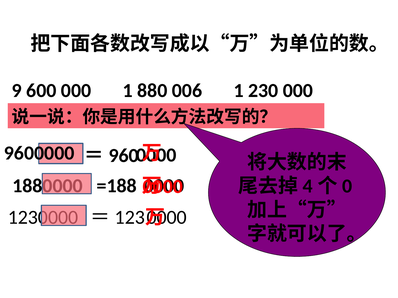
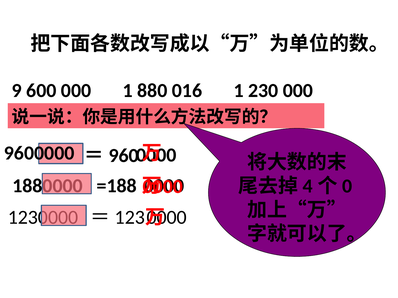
006: 006 -> 016 (187, 91)
